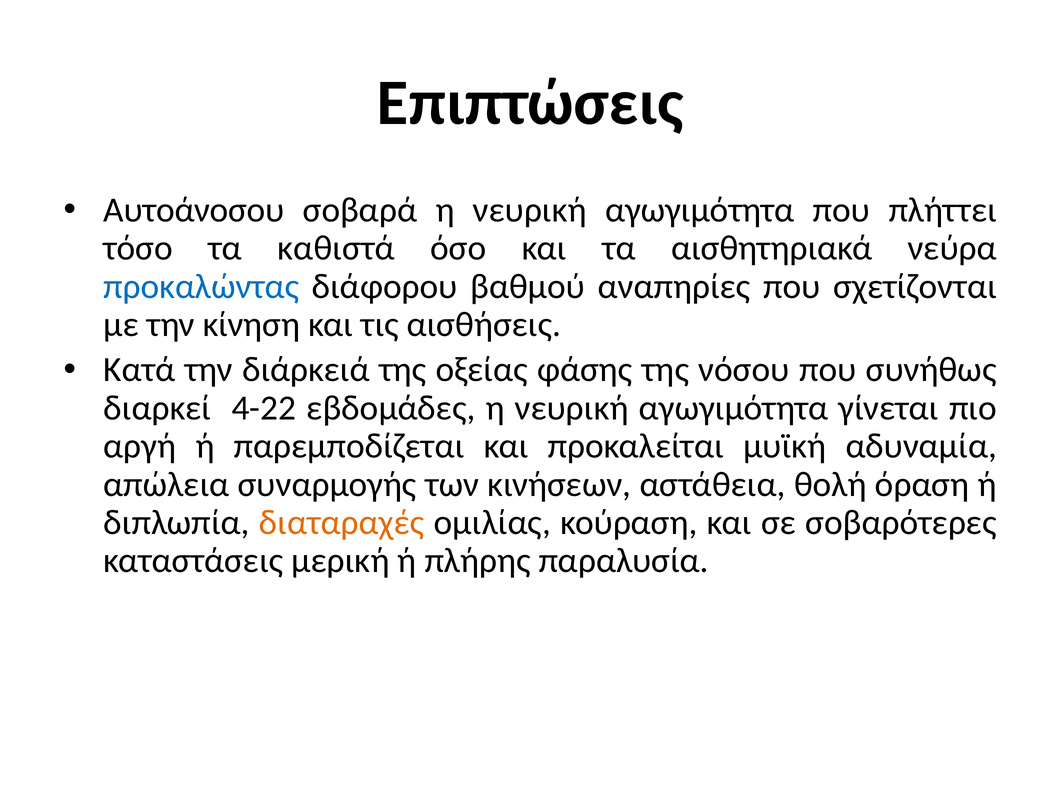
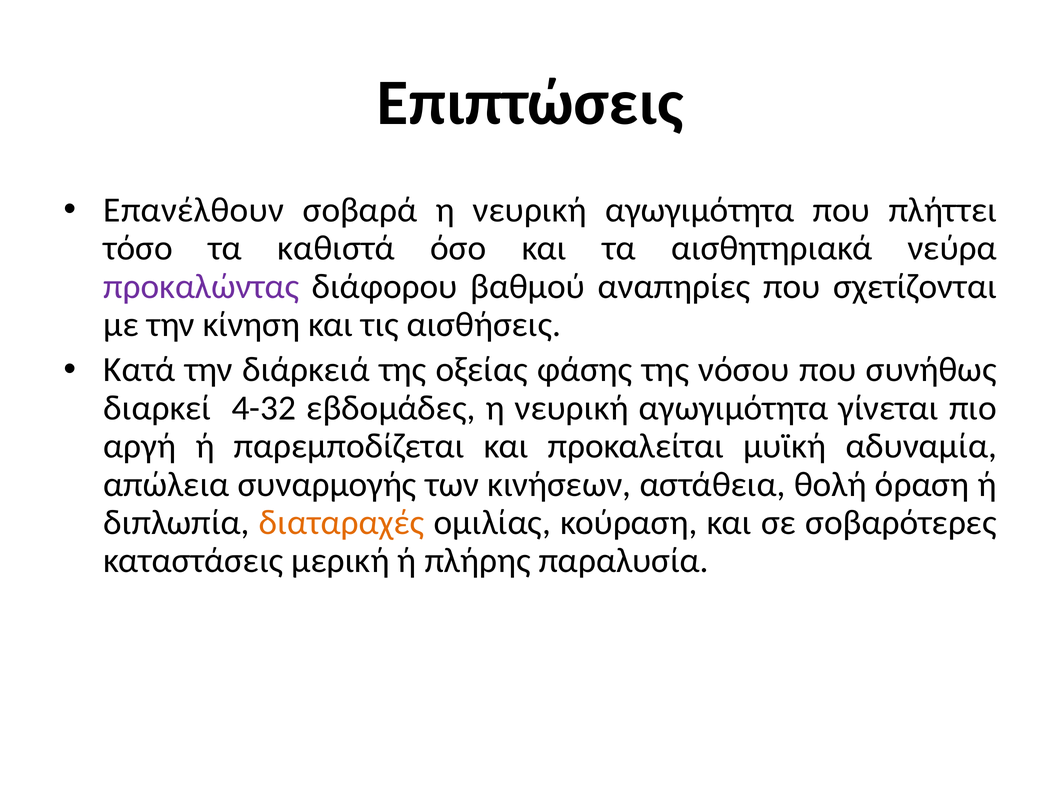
Αυτοάνοσου: Αυτοάνοσου -> Επανέλθουν (194, 210)
προκαλώντας colour: blue -> purple (201, 286)
4-22: 4-22 -> 4-32 (264, 408)
